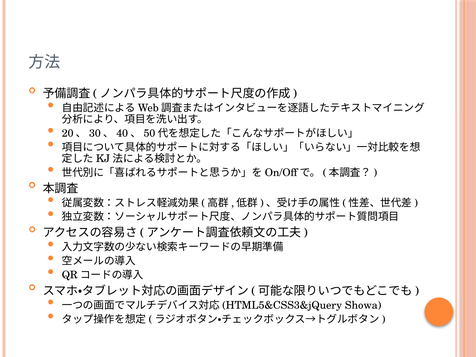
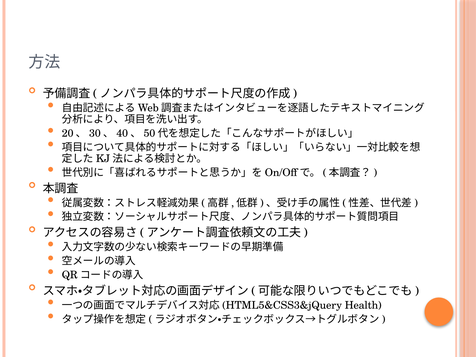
Showa: Showa -> Health (363, 305)
